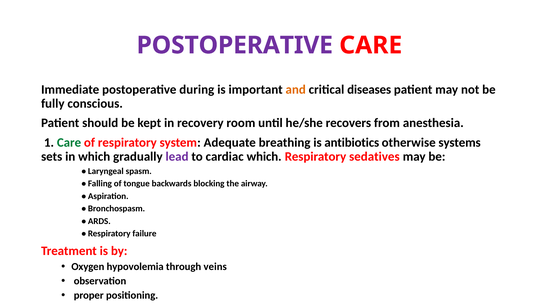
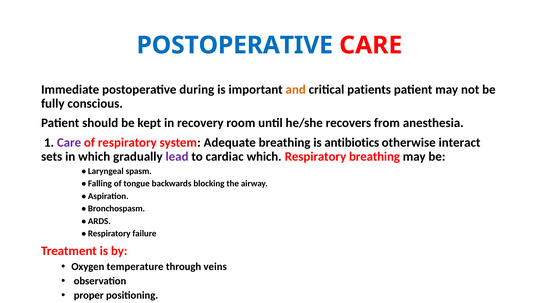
POSTOPERATIVE colour: purple -> blue (235, 45)
diseases: diseases -> patients (369, 90)
Care colour: green -> purple (69, 143)
systems: systems -> interact (460, 143)
Respiratory sedatives: sedatives -> breathing (374, 157)
hypovolemia: hypovolemia -> temperature (135, 267)
